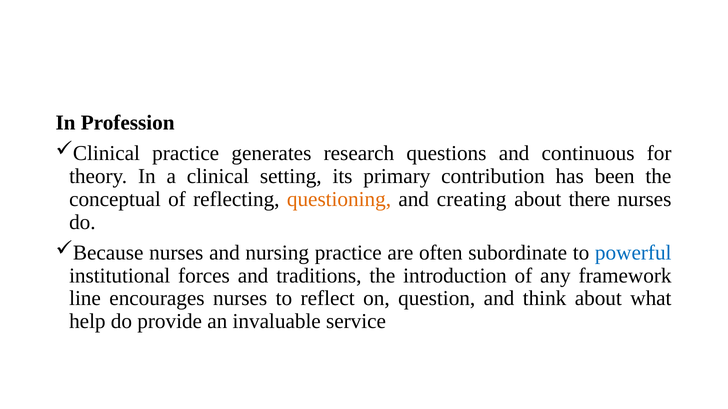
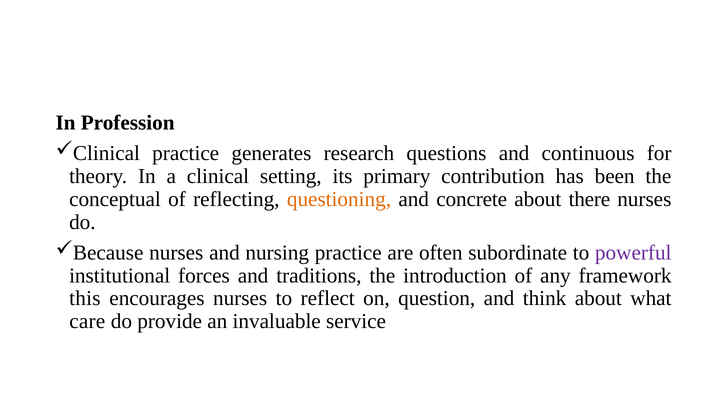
creating: creating -> concrete (472, 199)
powerful colour: blue -> purple (633, 253)
line: line -> this (85, 299)
help: help -> care (87, 322)
